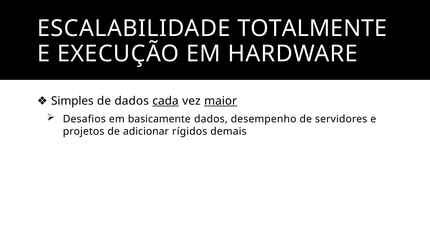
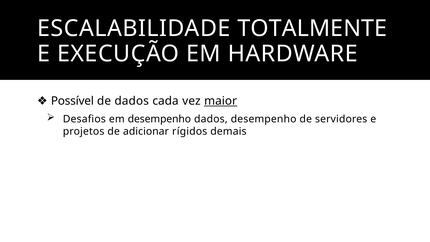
Simples: Simples -> Possível (72, 101)
cada underline: present -> none (166, 101)
em basicamente: basicamente -> desempenho (159, 119)
